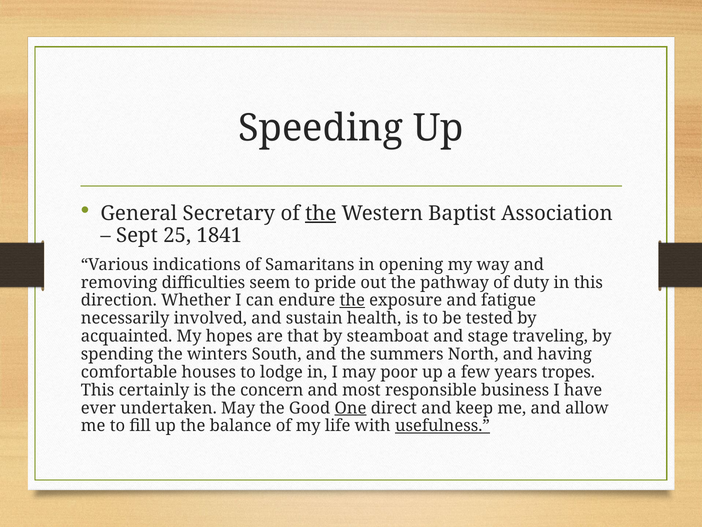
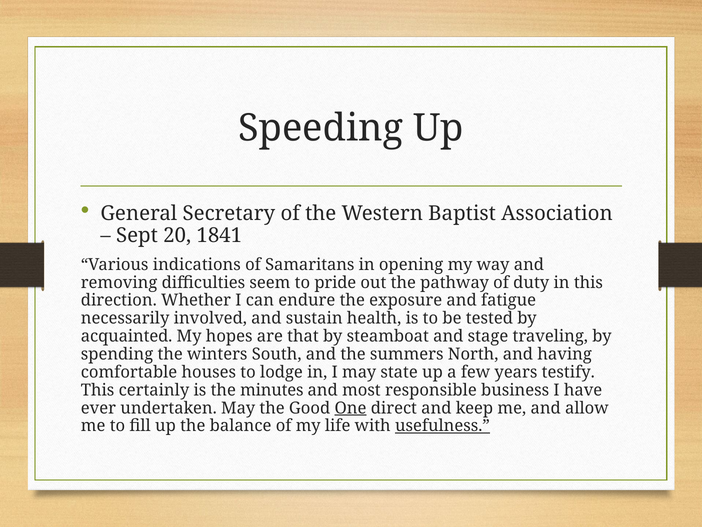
the underline: present -> none (321, 213)
25: 25 -> 20 (177, 235)
the underline: present -> none (352, 300)
poor: poor -> state (399, 372)
tropes: tropes -> testify (568, 372)
concern: concern -> minutes (272, 390)
